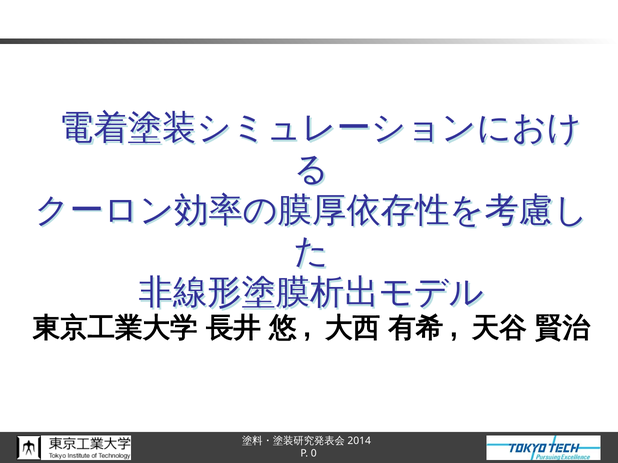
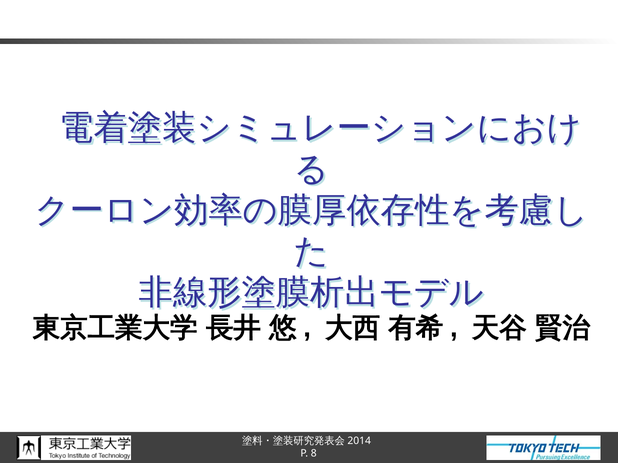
0: 0 -> 8 (314, 454)
